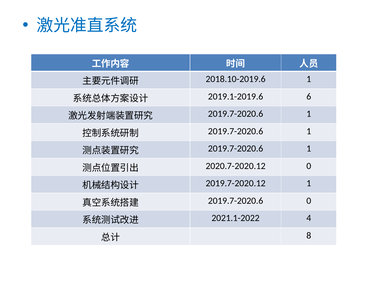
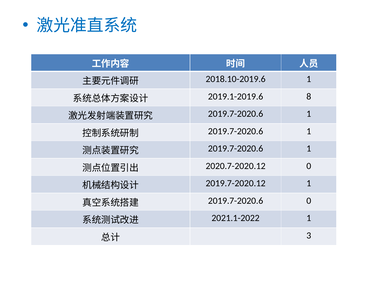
6: 6 -> 8 (309, 96)
2021.1-2022 4: 4 -> 1 (309, 218)
8: 8 -> 3 (309, 235)
